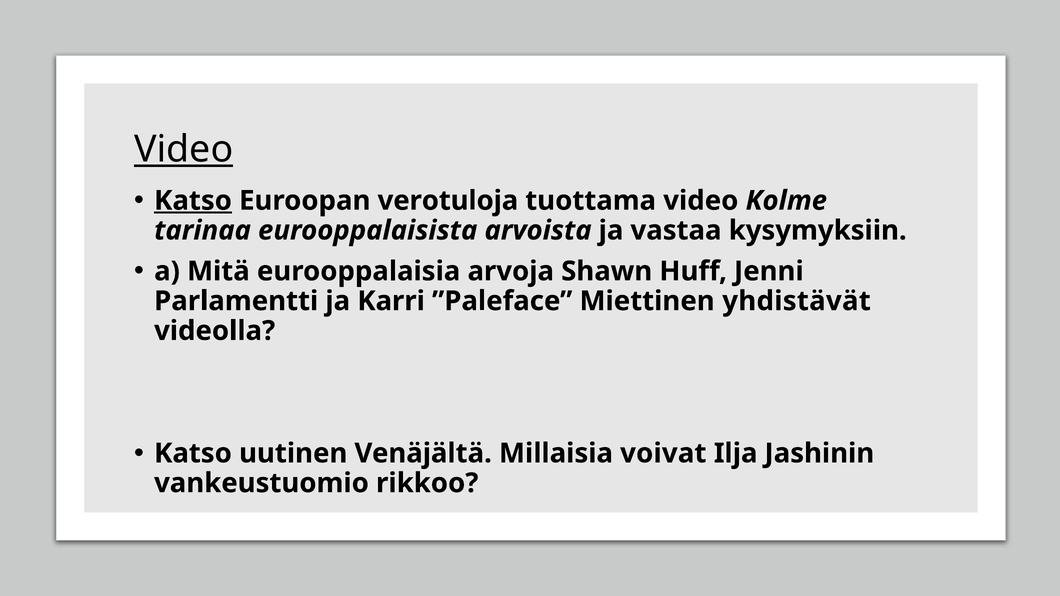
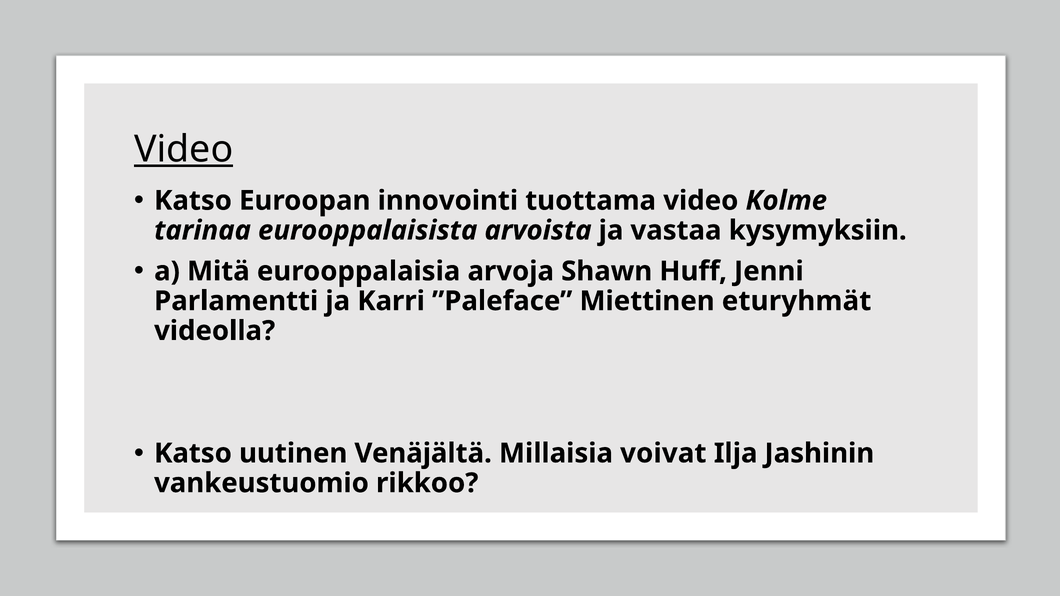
Katso underline: present -> none (193, 201)
verotuloja: verotuloja -> innovointi (448, 201)
yhdistävät: yhdistävät -> eturyhmät (797, 301)
